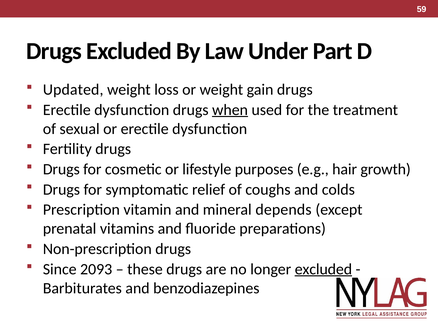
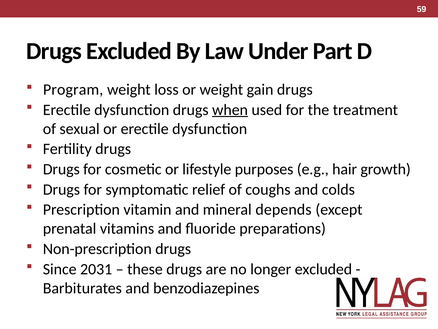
Updated: Updated -> Program (73, 89)
2093: 2093 -> 2031 (96, 269)
excluded underline: present -> none (323, 269)
